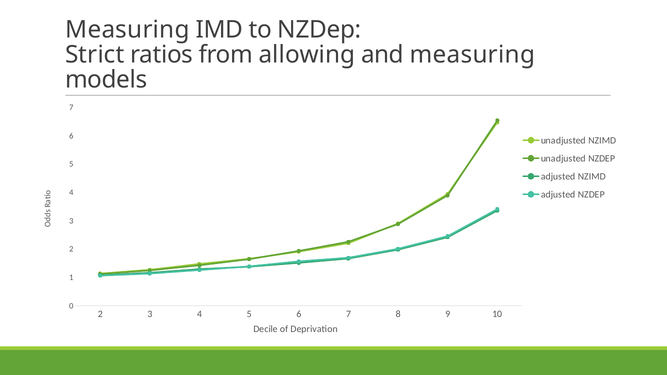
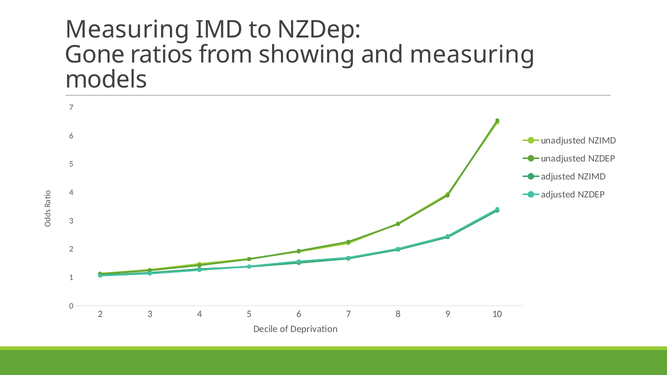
Strict: Strict -> Gone (95, 55)
allowing: allowing -> showing (307, 55)
